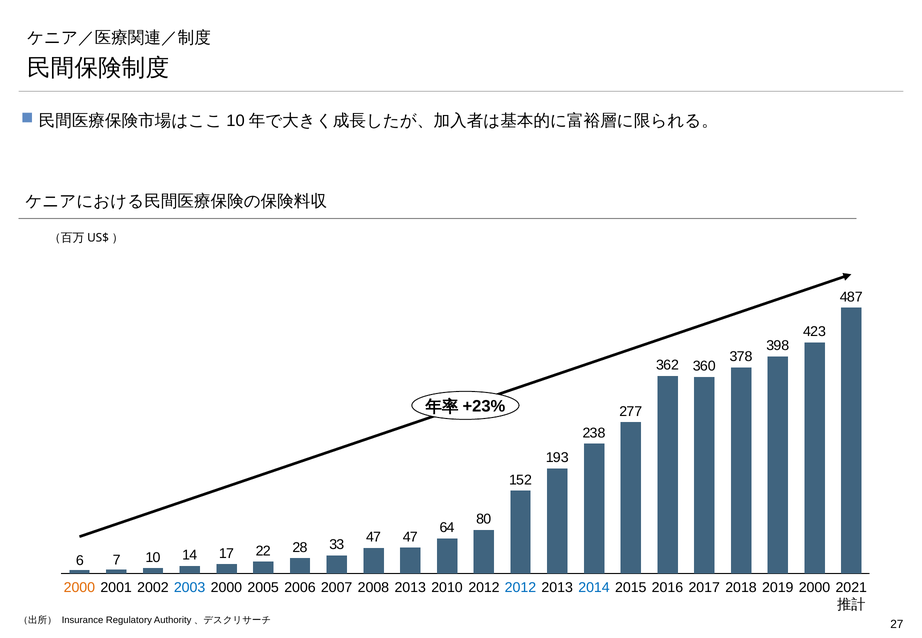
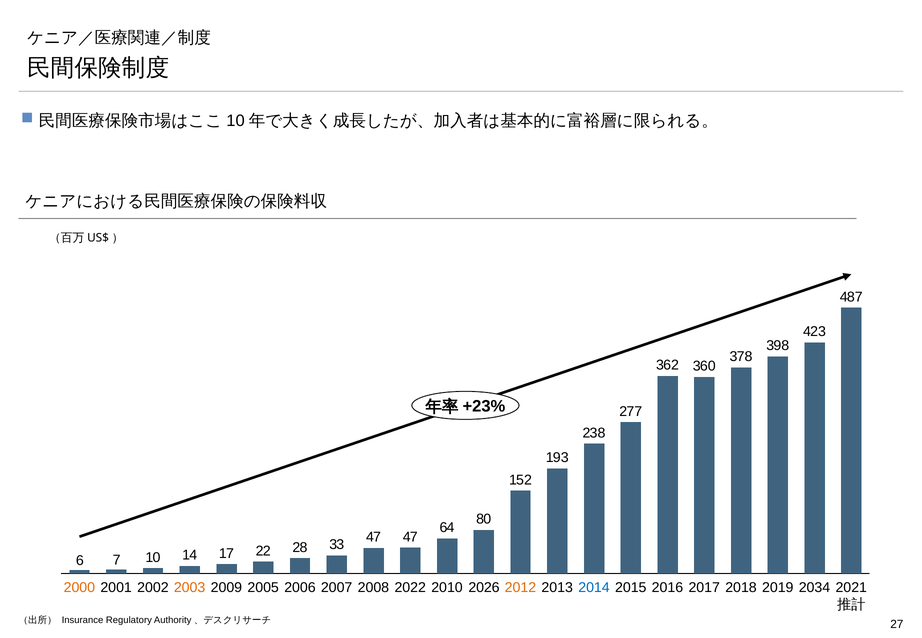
2003 colour: blue -> orange (190, 588)
2000: 2000 -> 2009 (226, 588)
2008 2013: 2013 -> 2022 (410, 588)
2010 2012: 2012 -> 2026 (484, 588)
2012 colour: blue -> orange (520, 588)
2019 2000: 2000 -> 2034 (814, 588)
